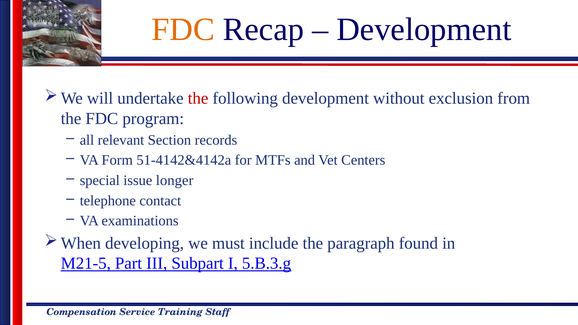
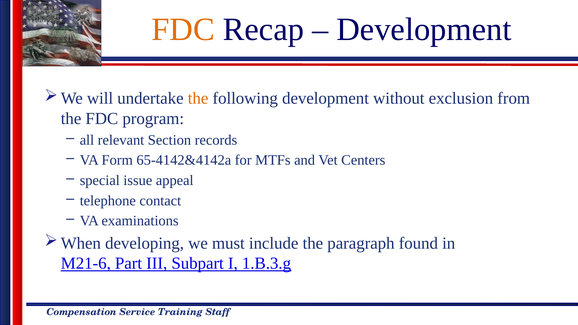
the colour: red -> orange (198, 98)
51-4142&4142a: 51-4142&4142a -> 65-4142&4142a (184, 160)
longer: longer -> appeal (175, 181)
M21-5: M21-5 -> M21-6 (86, 264)
5.B.3.g: 5.B.3.g -> 1.B.3.g (266, 264)
